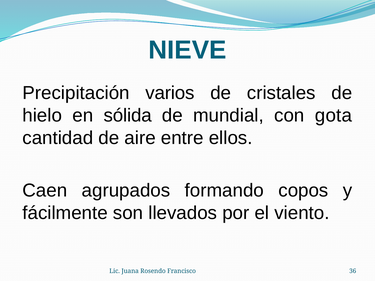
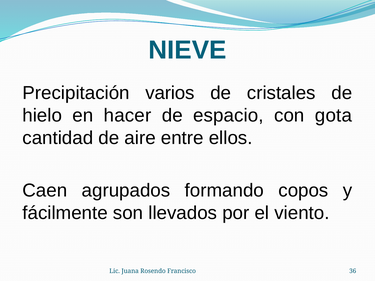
sólida: sólida -> hacer (127, 116)
mundial: mundial -> espacio (228, 116)
